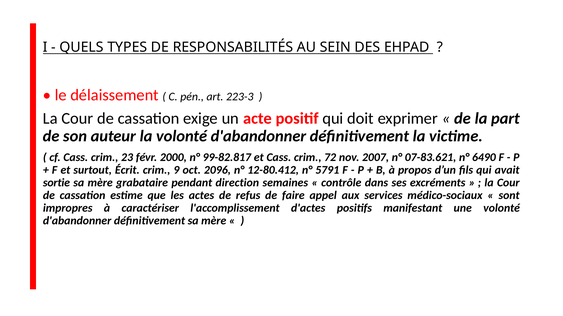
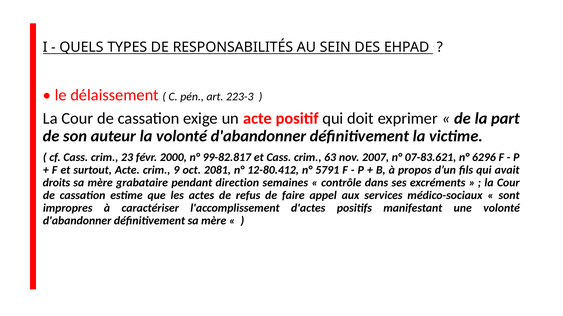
72: 72 -> 63 (330, 158)
6490: 6490 -> 6296 (484, 158)
surtout Écrit: Écrit -> Acte (127, 170)
2096: 2096 -> 2081 (217, 170)
sortie: sortie -> droits (56, 183)
